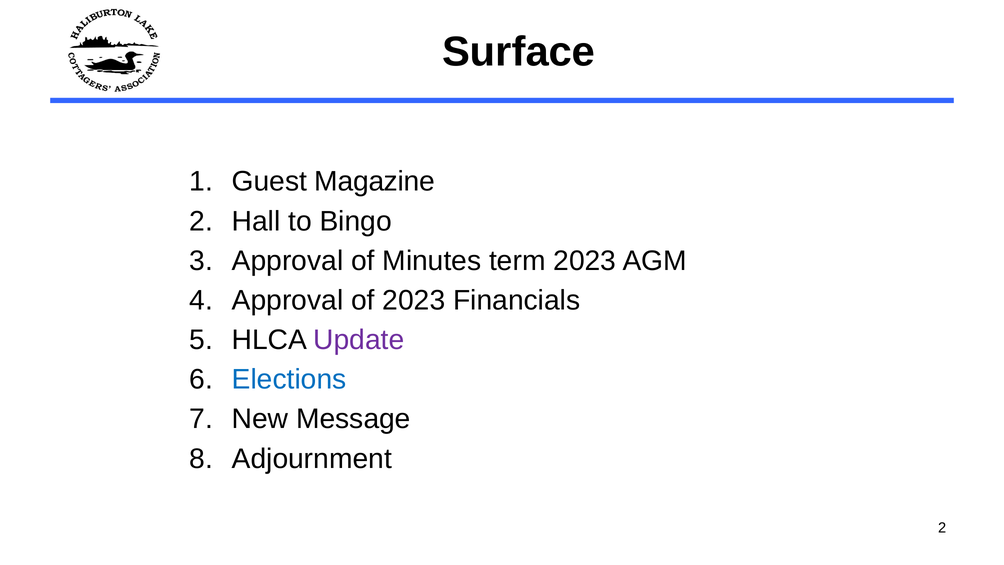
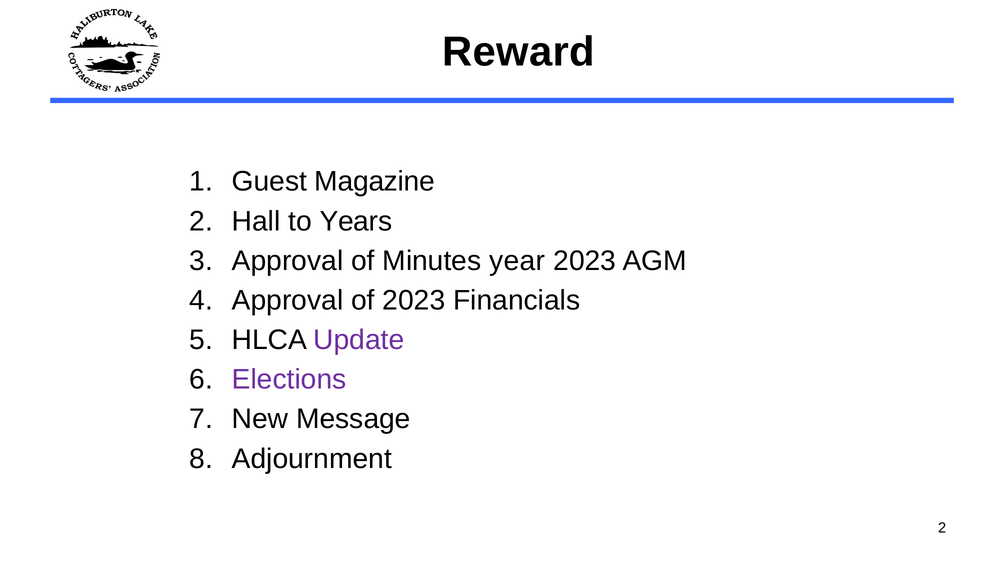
Surface: Surface -> Reward (518, 52)
Bingo: Bingo -> Years (356, 221)
term: term -> year (517, 261)
Elections colour: blue -> purple (289, 379)
